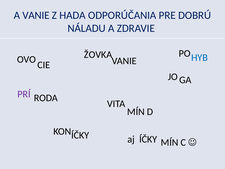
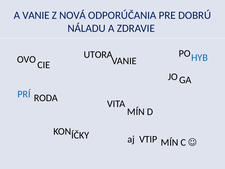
HADA: HADA -> NOVÁ (73, 15)
ŽOVKA: ŽOVKA -> UTORA (98, 54)
PRÍ colour: purple -> blue (24, 94)
aj ÍČKY: ÍČKY -> VTIP (148, 139)
